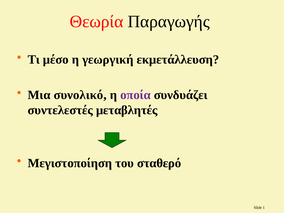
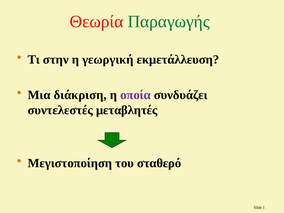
Παραγωγής colour: black -> green (169, 22)
μέσο: μέσο -> στην (56, 60)
συνολικό: συνολικό -> διάκριση (80, 95)
